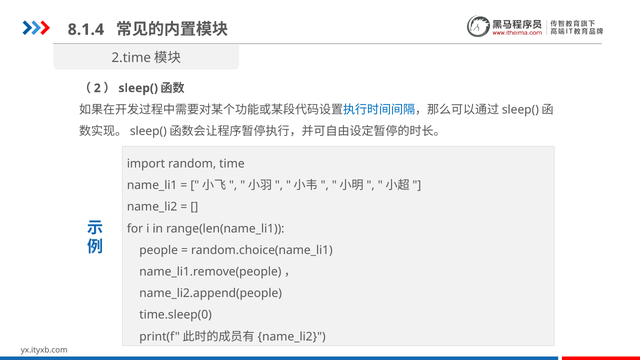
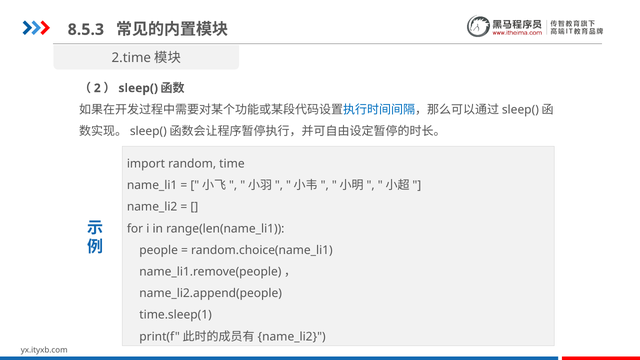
8.1.4: 8.1.4 -> 8.5.3 (86, 30)
time.sleep(0: time.sleep(0 -> time.sleep(1 (176, 315)
